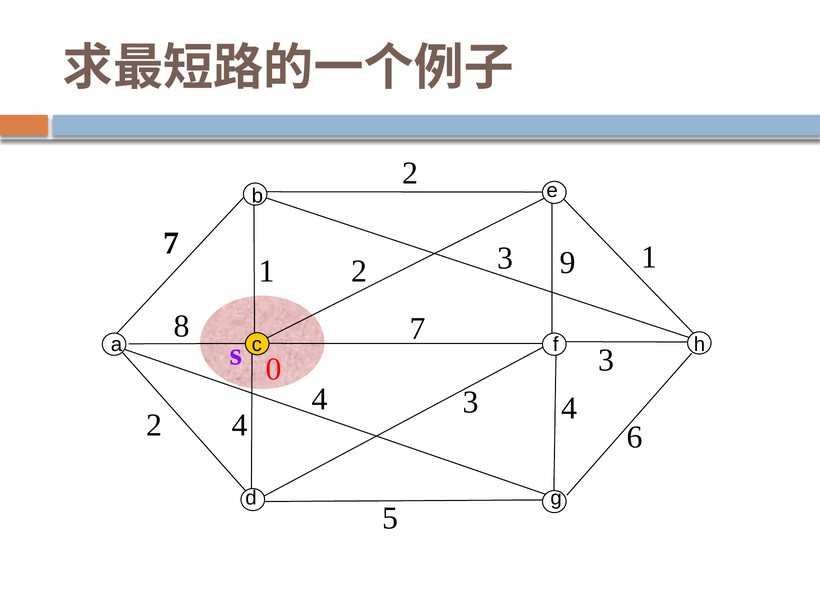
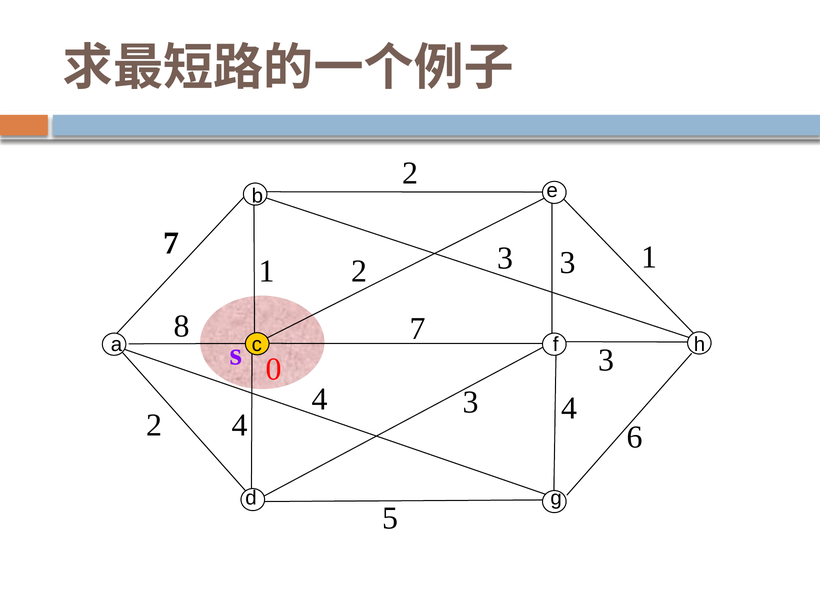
2 9: 9 -> 3 (568, 262)
